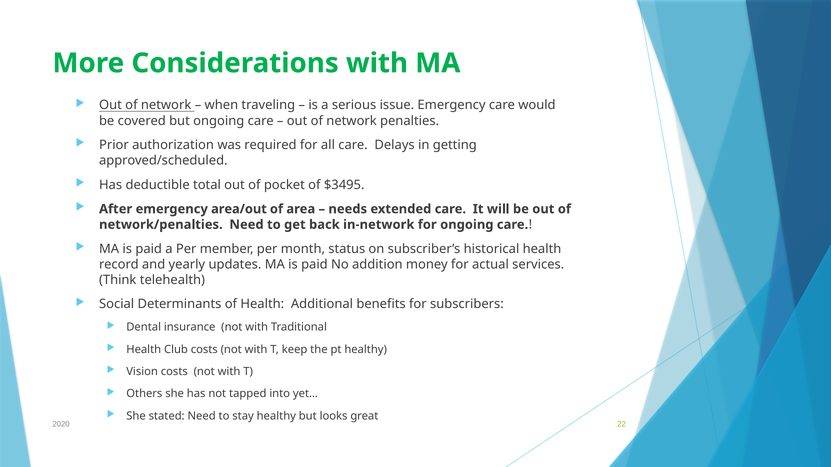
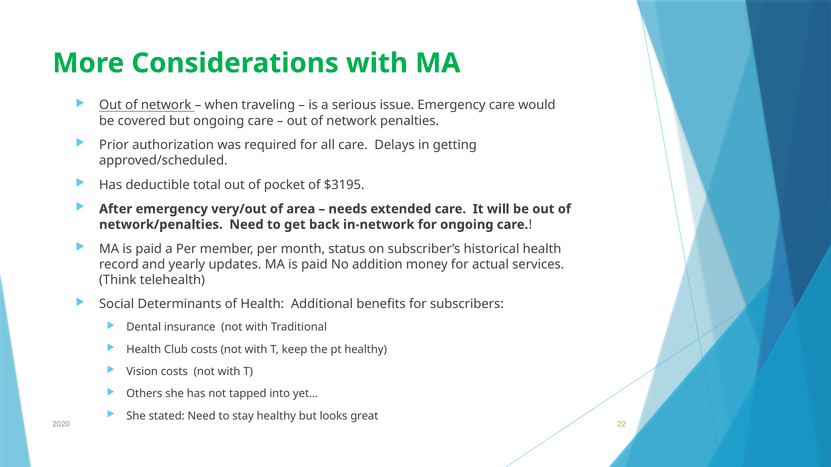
$3495: $3495 -> $3195 (344, 185)
area/out: area/out -> very/out (239, 209)
